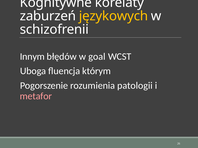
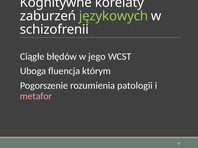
językowych colour: yellow -> light green (113, 16)
Innym: Innym -> Ciągłe (32, 57)
goal: goal -> jego (97, 57)
